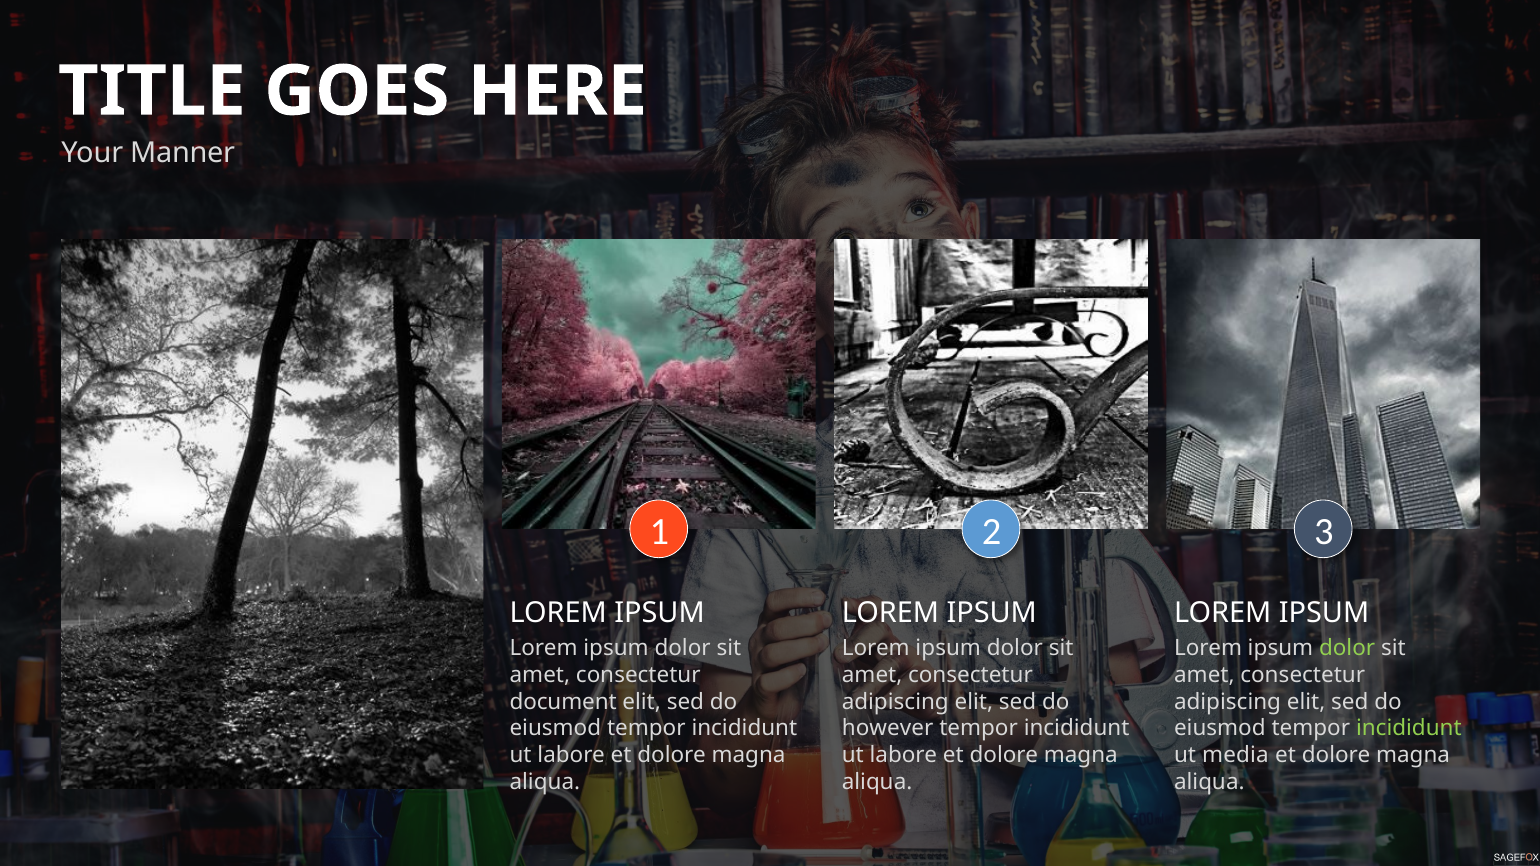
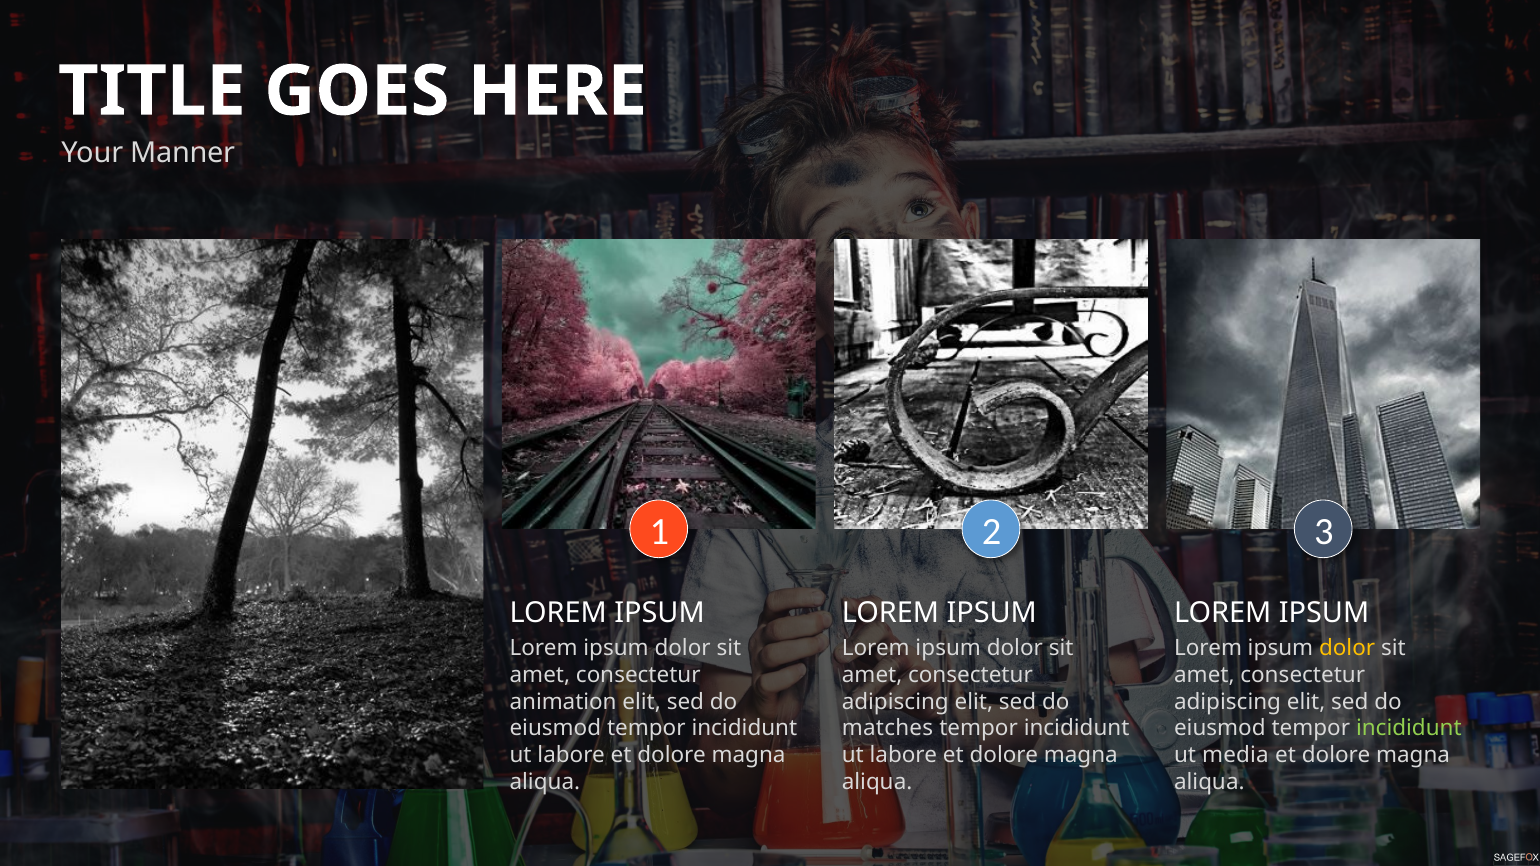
dolor colour: light green -> yellow (1347, 648)
document: document -> animation (563, 702)
however: however -> matches (887, 729)
